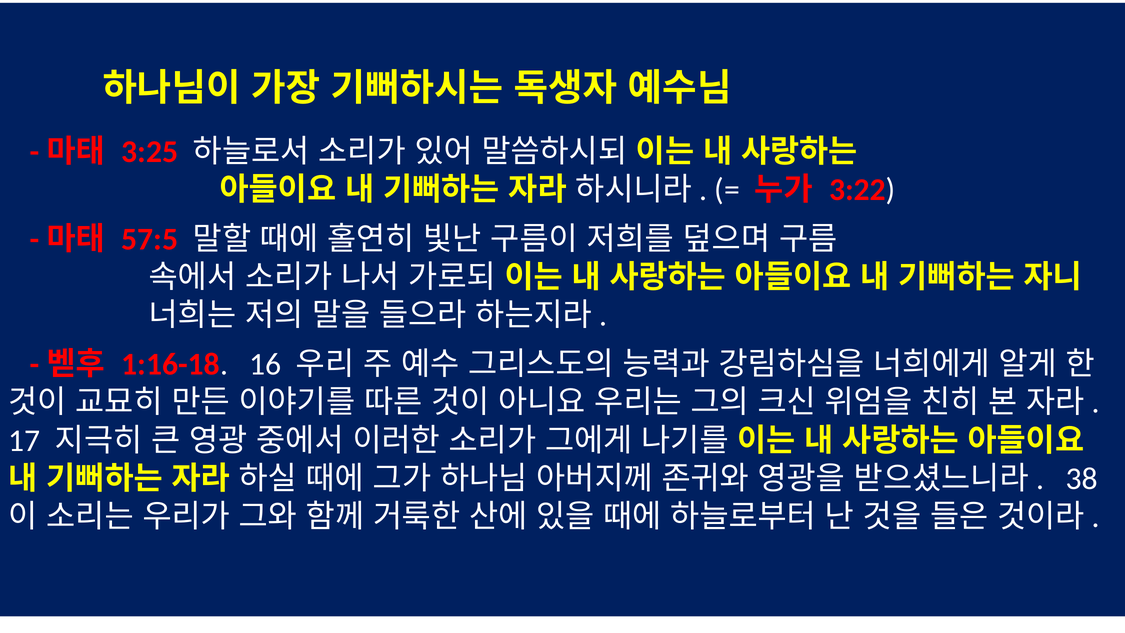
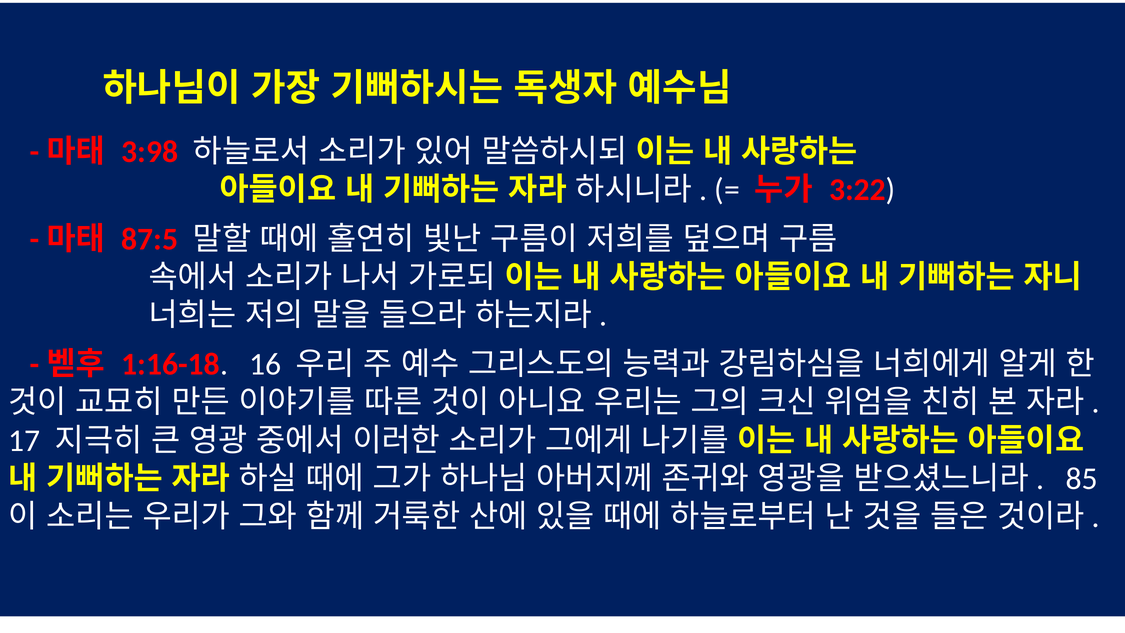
3:25: 3:25 -> 3:98 (150, 152)
57:5: 57:5 -> 87:5 (150, 239)
38: 38 -> 85 (1082, 479)
